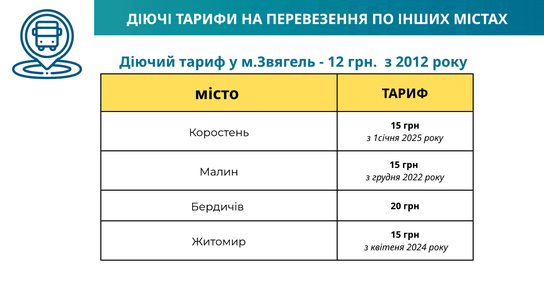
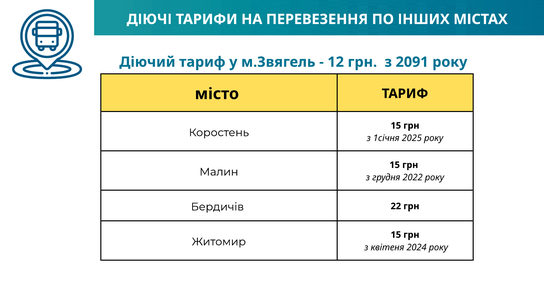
2012: 2012 -> 2091 (412, 62)
20: 20 -> 22 (396, 206)
